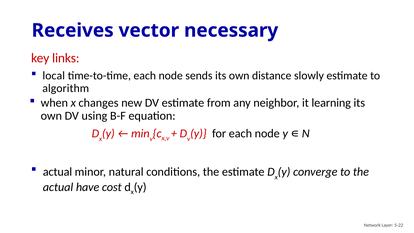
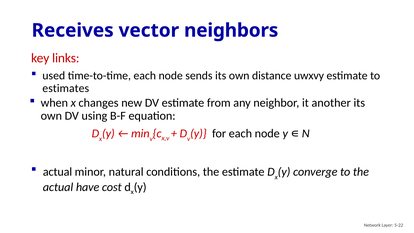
necessary: necessary -> neighbors (231, 30)
local: local -> used (54, 76)
slowly: slowly -> uwxvy (309, 76)
algorithm: algorithm -> estimates (66, 88)
learning: learning -> another (331, 103)
